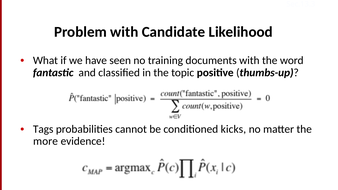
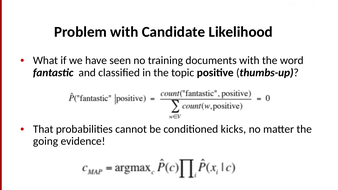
Tags: Tags -> That (43, 129)
more: more -> going (46, 141)
